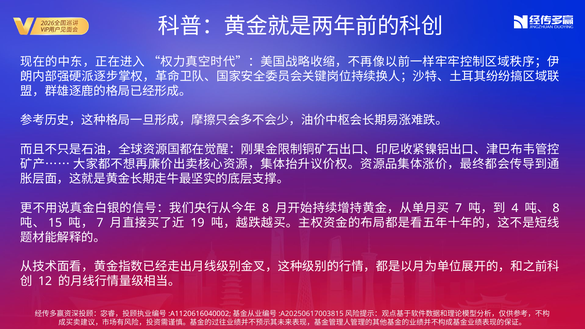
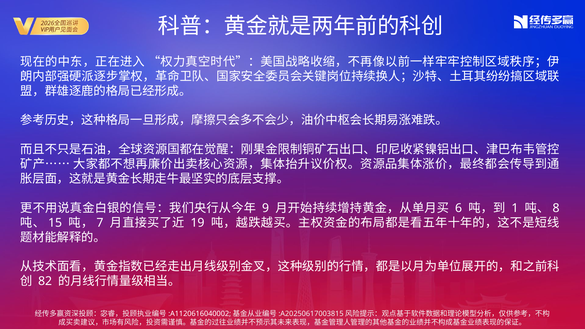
8: 8 -> 9 (266, 208)
7: 7 -> 6 (459, 208)
4: 4 -> 1 (515, 208)
12: 12 -> 82 (45, 281)
